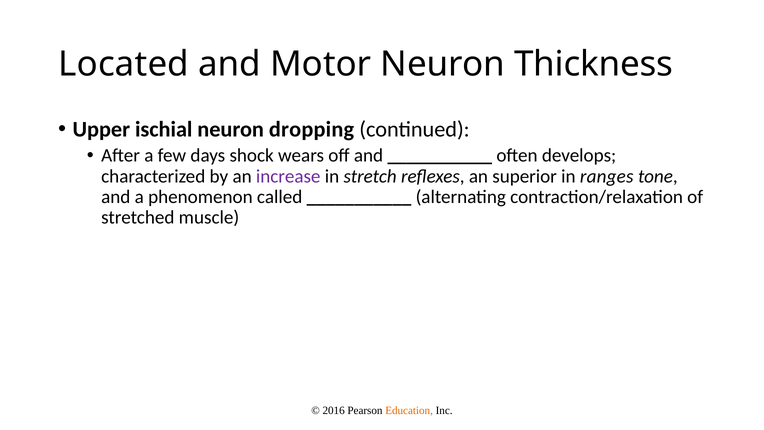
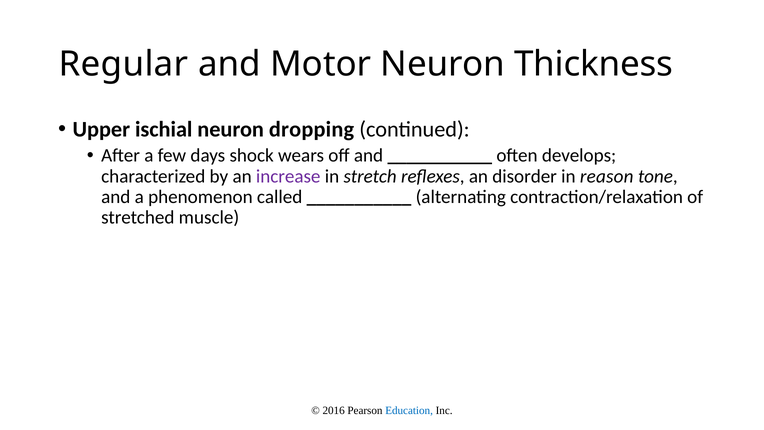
Located: Located -> Regular (123, 64)
superior: superior -> disorder (525, 176)
ranges: ranges -> reason (607, 176)
Education colour: orange -> blue (409, 411)
